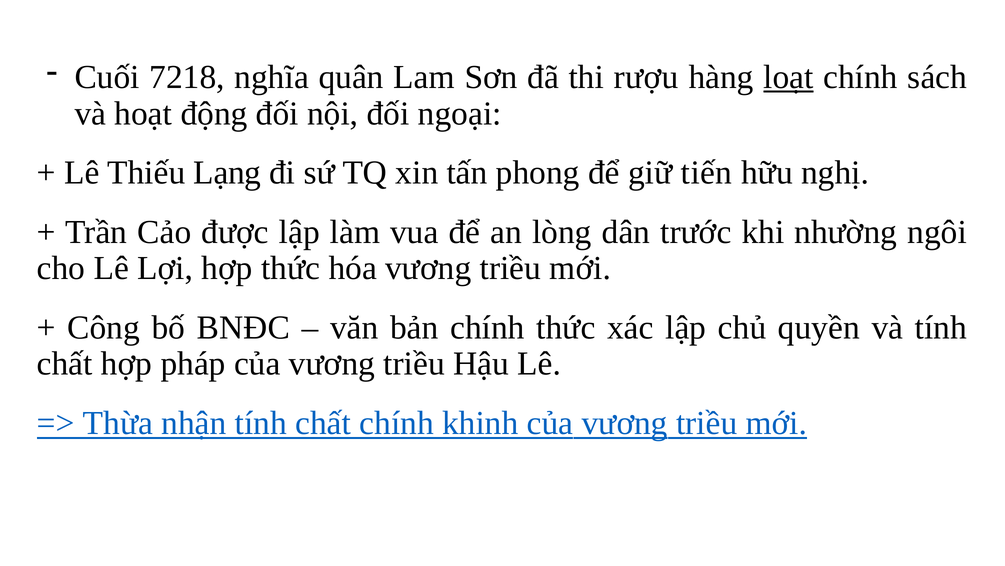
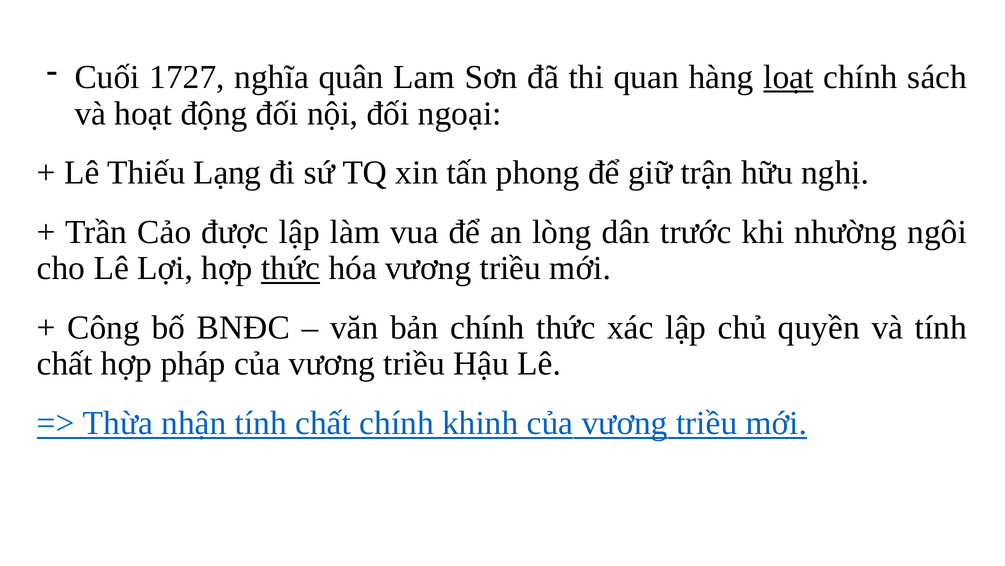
7218: 7218 -> 1727 (187, 77)
rượu: rượu -> quan (646, 77)
tiến: tiến -> trận (707, 173)
thức underline: none -> present (291, 268)
